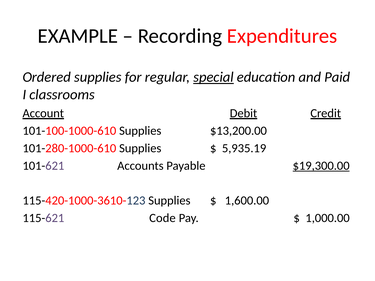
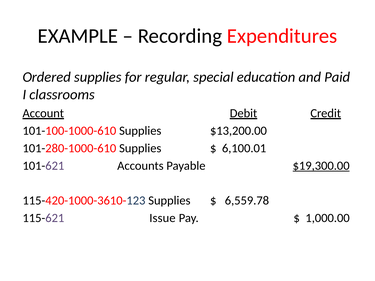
special underline: present -> none (214, 77)
5,935.19: 5,935.19 -> 6,100.01 (244, 148)
1,600.00: 1,600.00 -> 6,559.78 (247, 201)
Code: Code -> Issue (162, 218)
